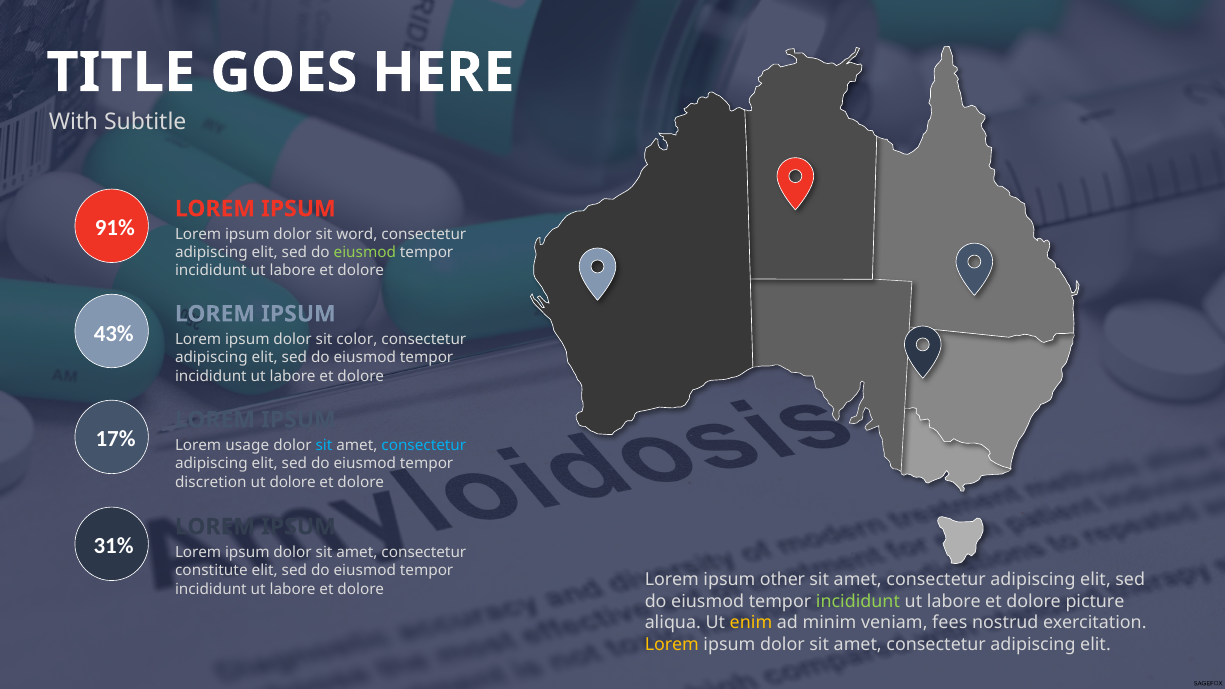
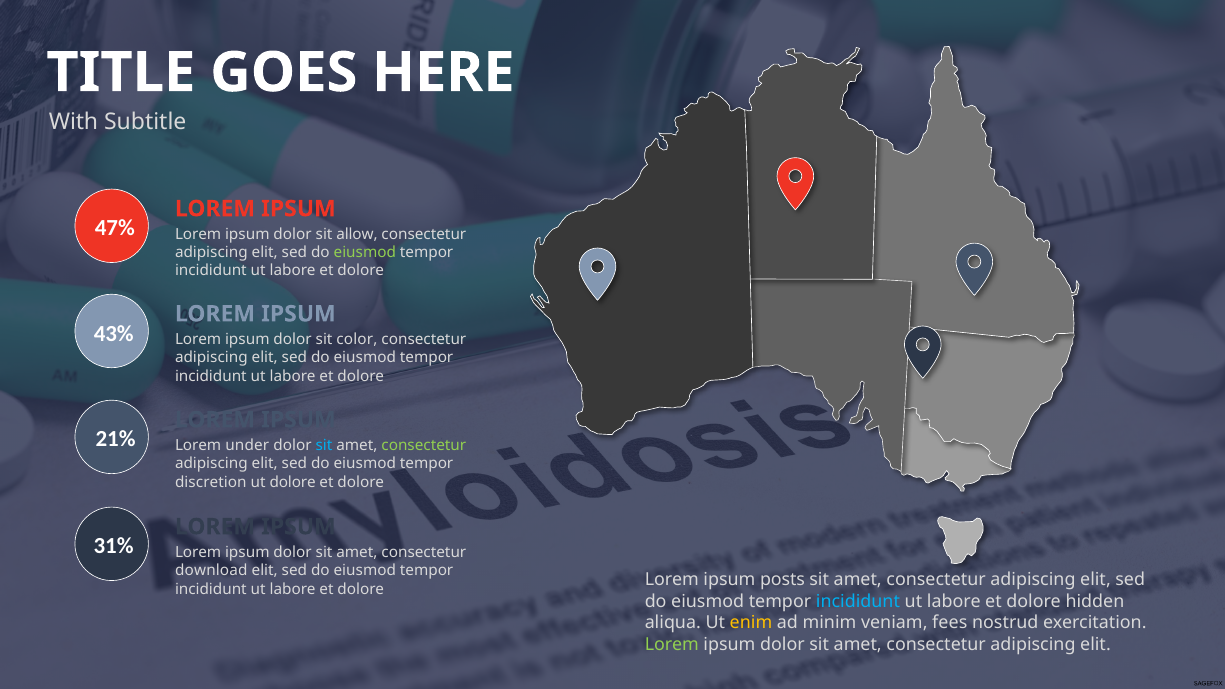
91%: 91% -> 47% (115, 228)
word: word -> allow (357, 234)
17%: 17% -> 21% (116, 439)
usage: usage -> under (247, 445)
consectetur colour: light blue -> light green (424, 445)
constitute: constitute -> download (211, 571)
other: other -> posts (783, 580)
incididunt colour: light green -> light blue (858, 602)
picture: picture -> hidden (1095, 602)
Lorem colour: yellow -> light green (672, 644)
